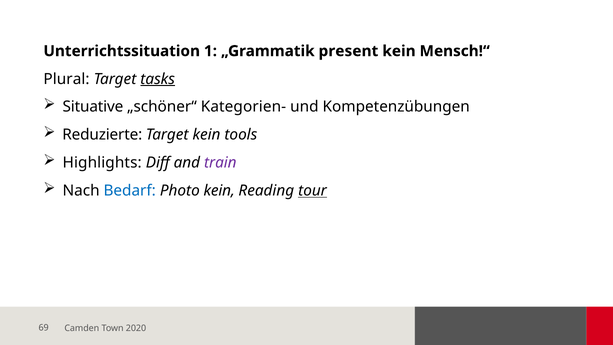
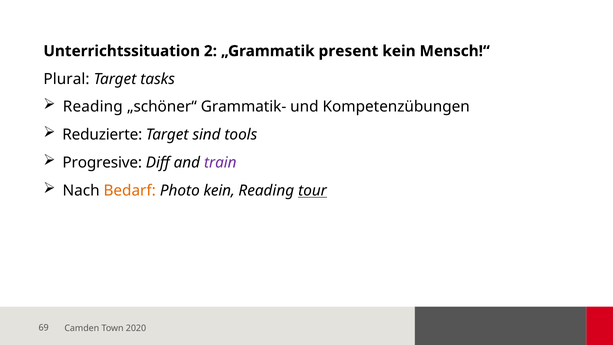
1: 1 -> 2 (210, 51)
tasks underline: present -> none (158, 79)
Situative: Situative -> Reading (93, 107)
Kategorien-: Kategorien- -> Grammatik- (244, 107)
Target kein: kein -> sind (207, 135)
Highlights: Highlights -> Progresive (102, 163)
Bedarf colour: blue -> orange (130, 191)
